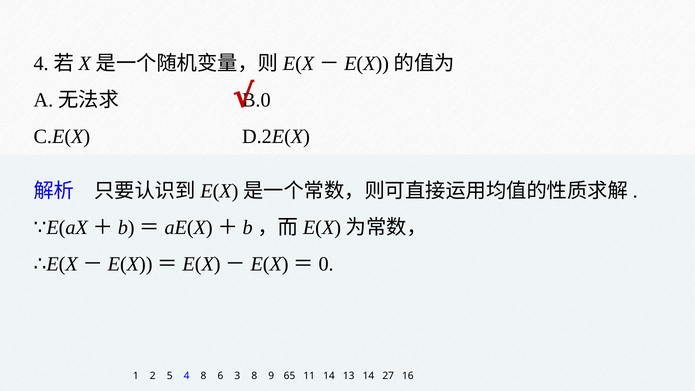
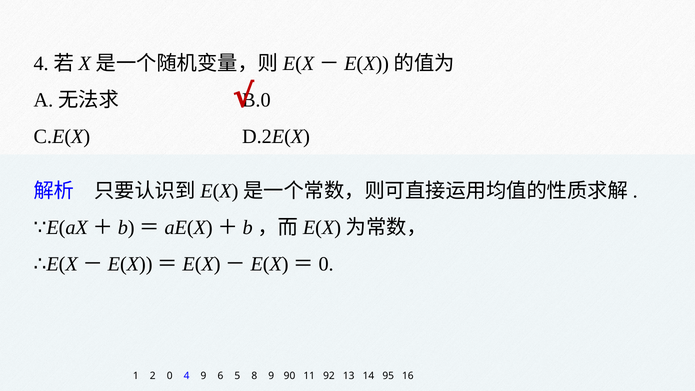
2 5: 5 -> 0 (170, 376)
4 8: 8 -> 9 (204, 376)
3: 3 -> 5 (237, 376)
65: 65 -> 90 (290, 376)
11 14: 14 -> 92 (329, 376)
27: 27 -> 95 (388, 376)
